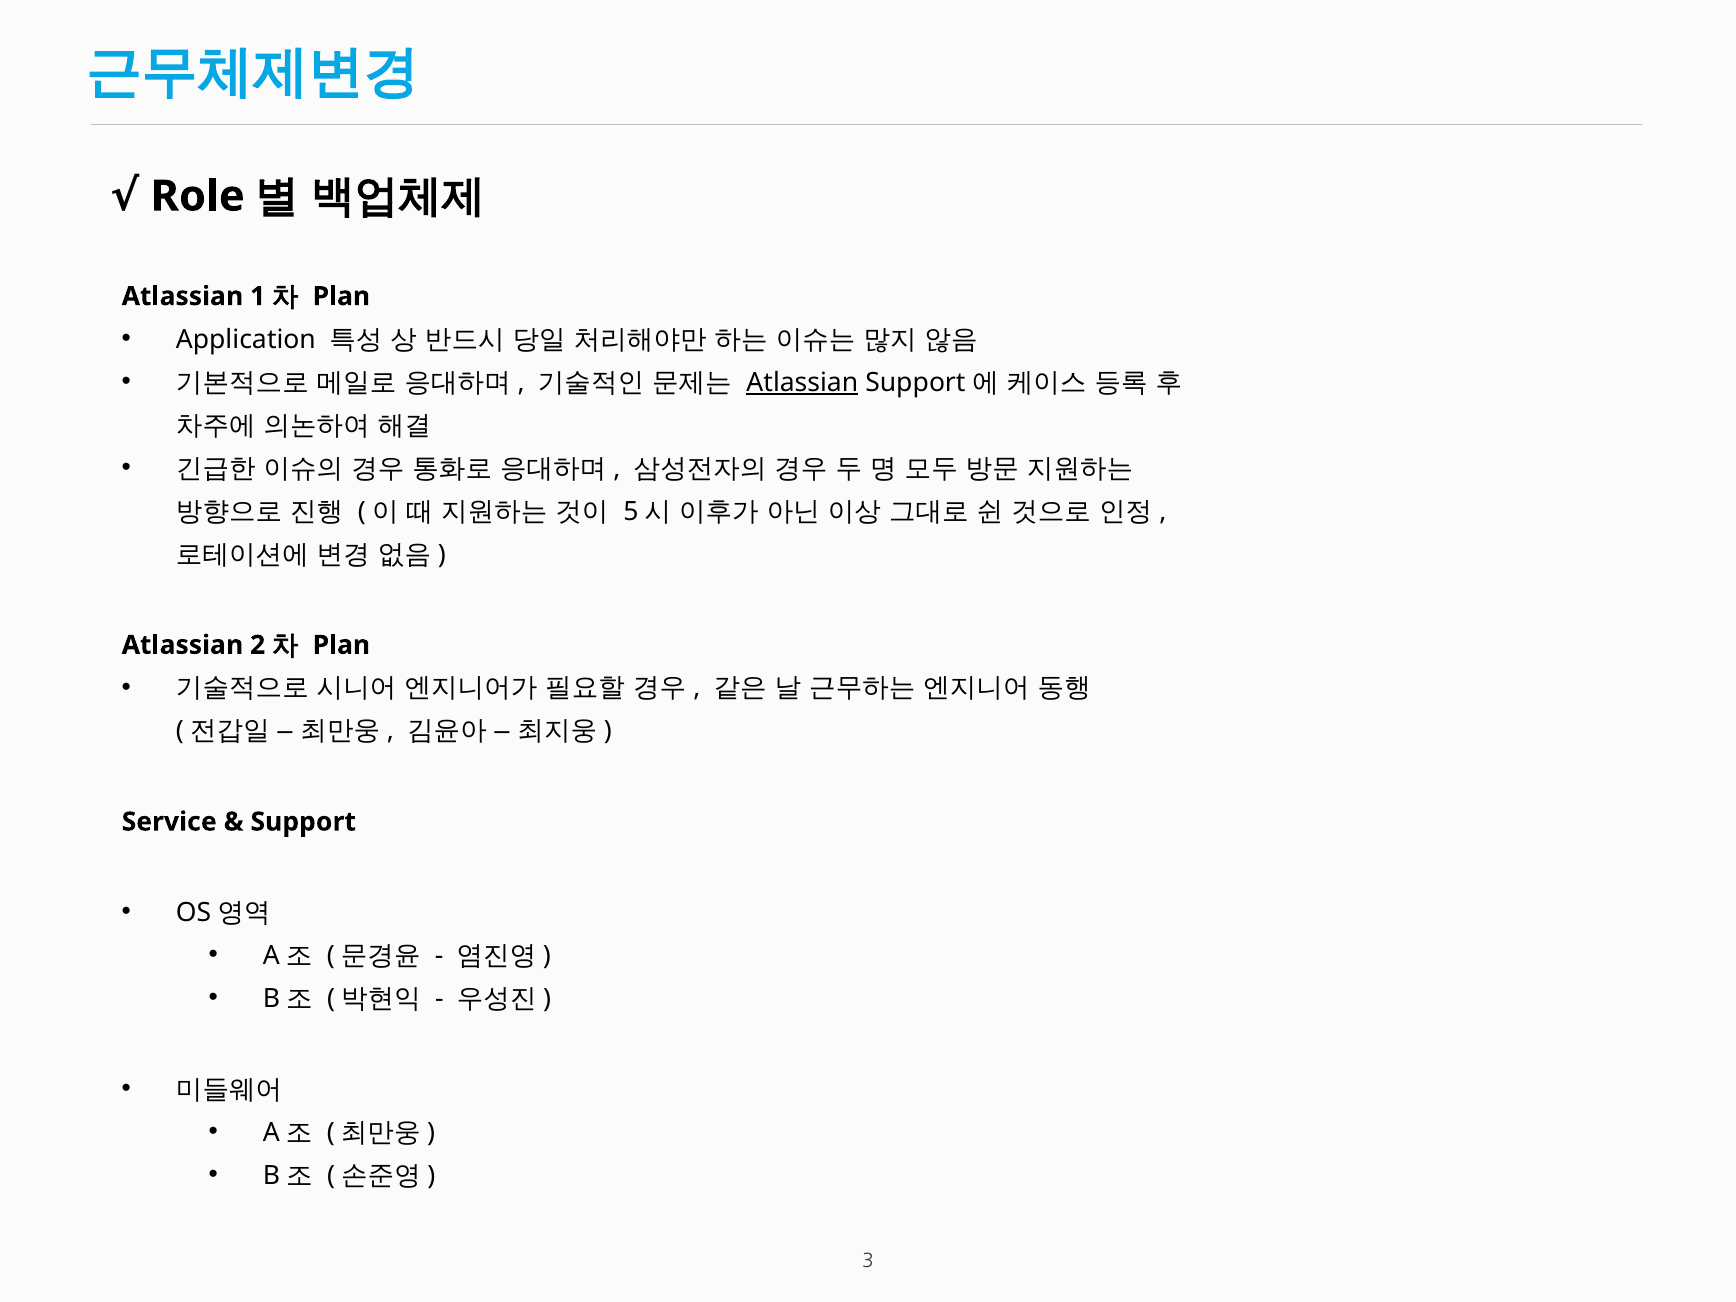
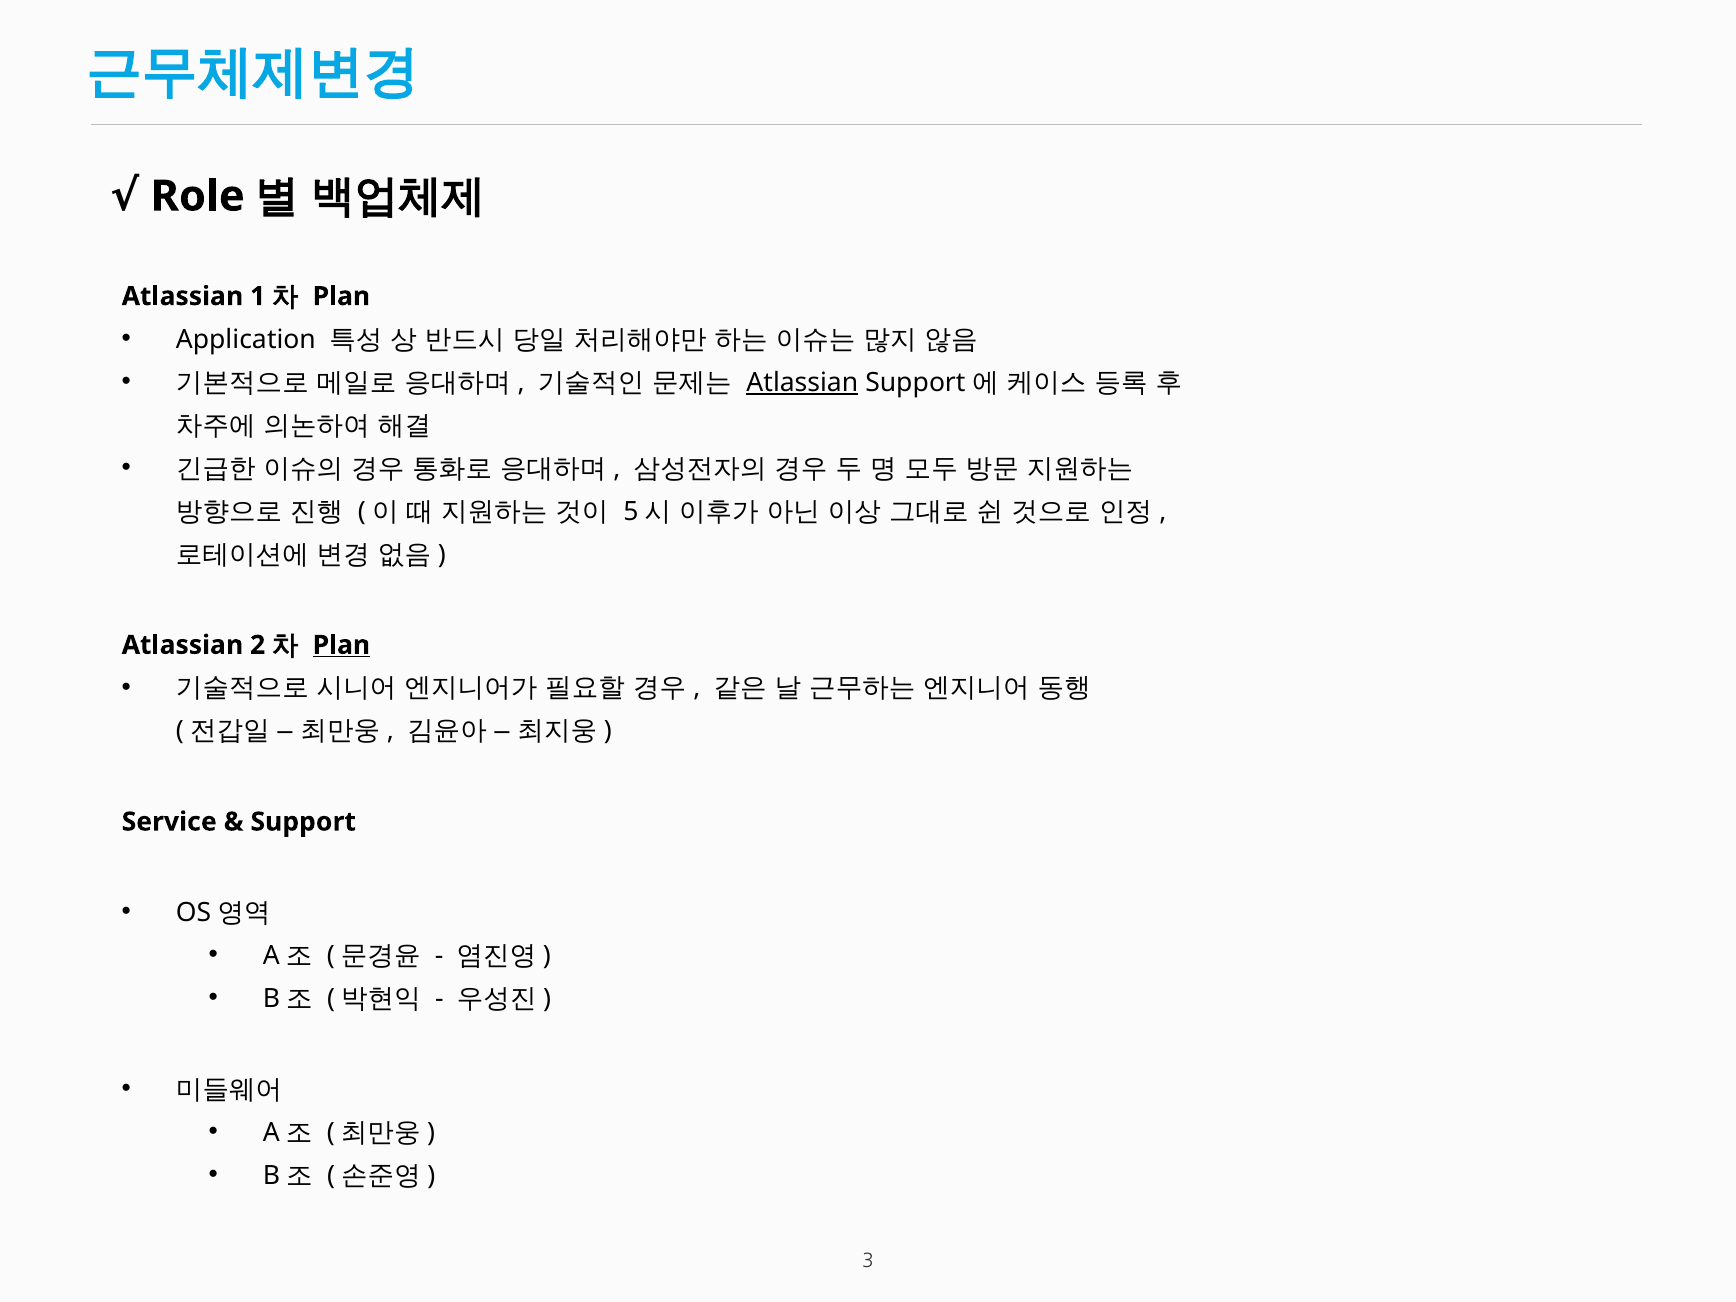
Plan underline: none -> present (341, 645)
